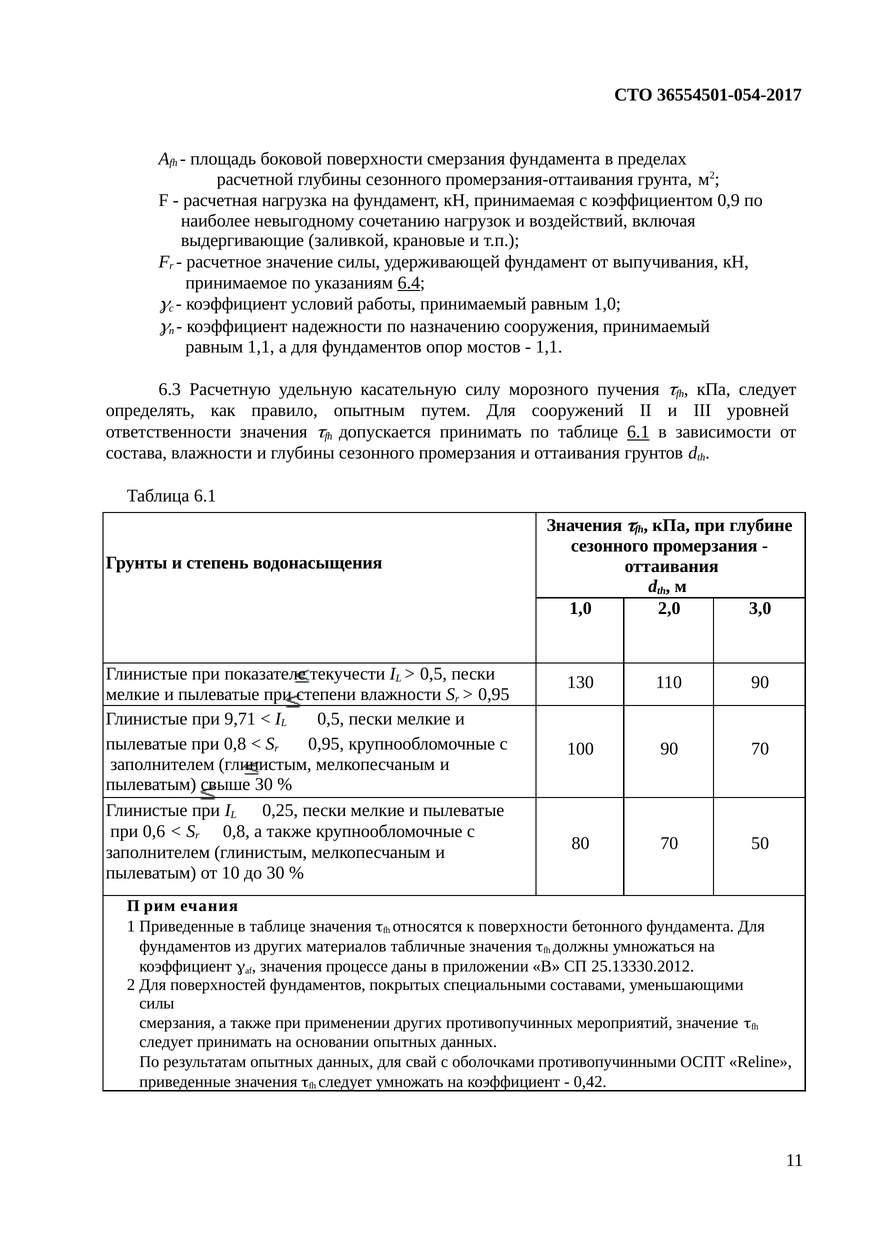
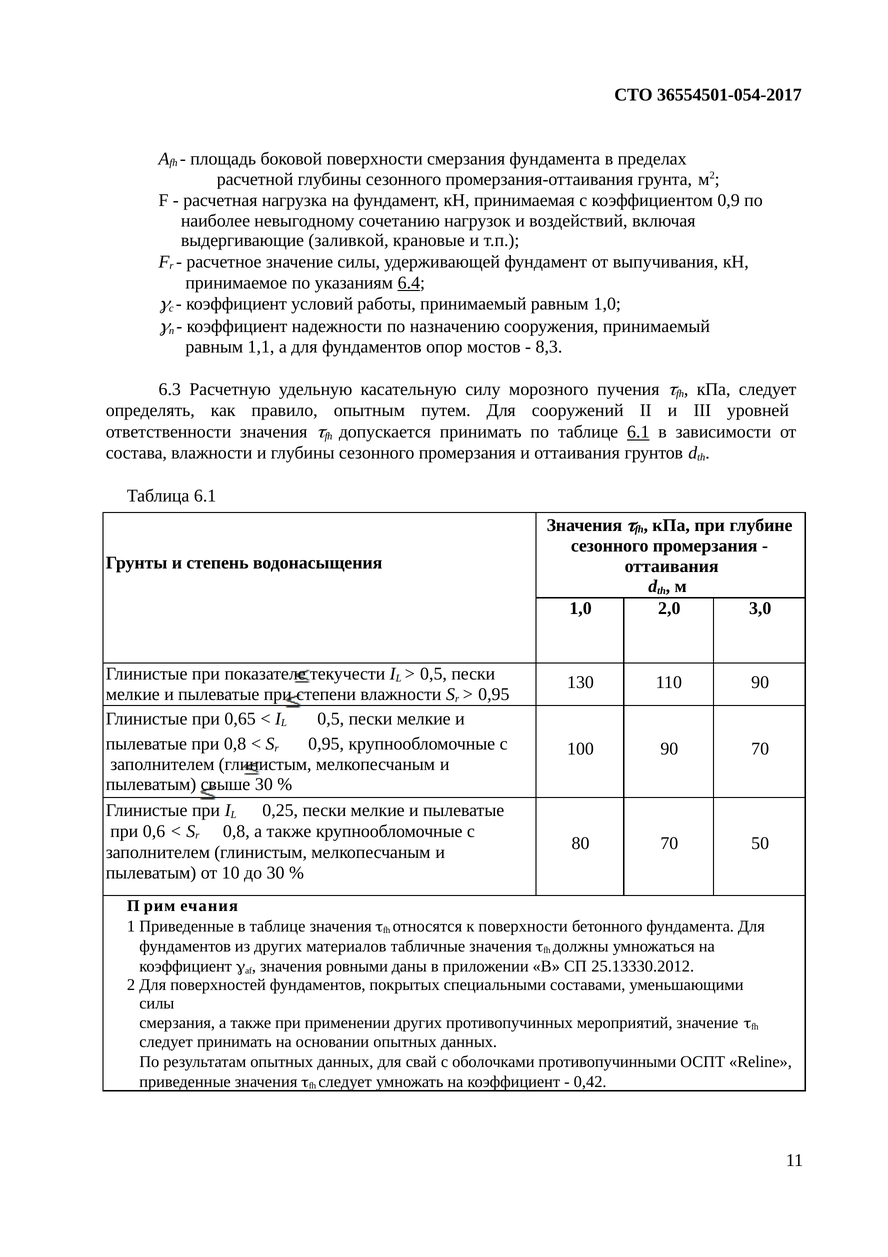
1,1: 1,1 -> 8,3 (549, 347)
9,71: 9,71 -> 0,65 (240, 718)
процессе: процессе -> ровными (357, 966)
